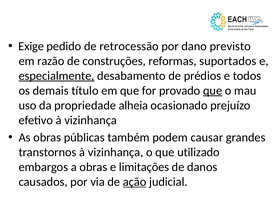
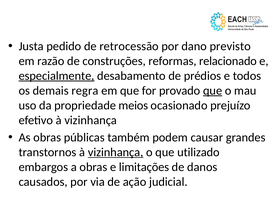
Exige: Exige -> Justa (31, 46)
suportados: suportados -> relacionado (228, 61)
título: título -> regra (85, 90)
alheia: alheia -> meios (133, 105)
vizinhança underline: none -> present (116, 152)
ação underline: present -> none (135, 182)
